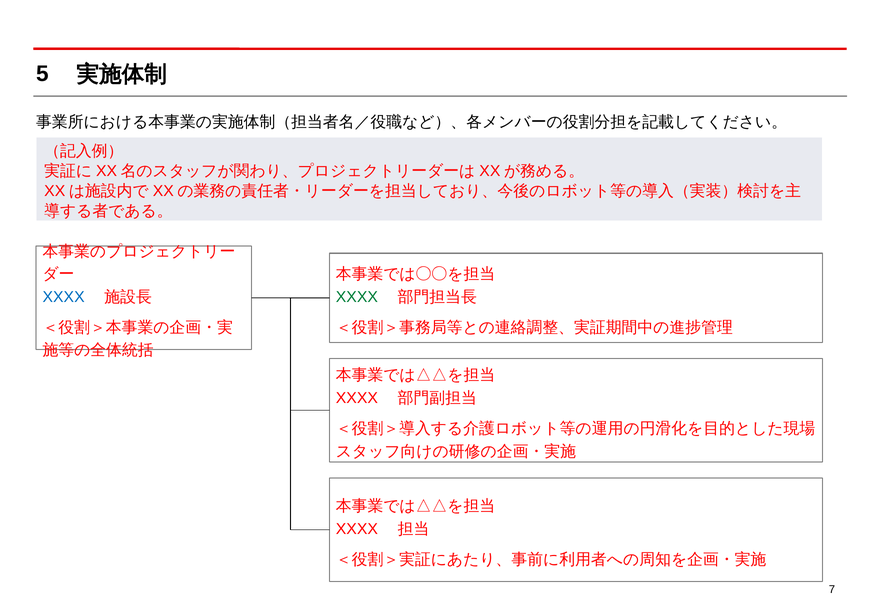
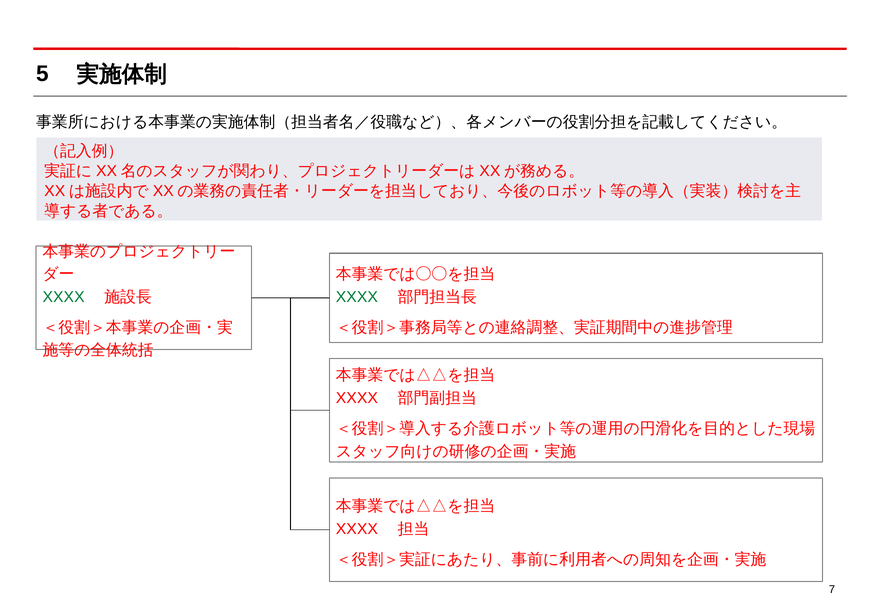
XXXX colour: blue -> green (64, 297)
